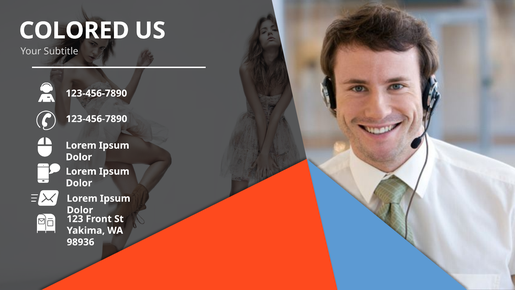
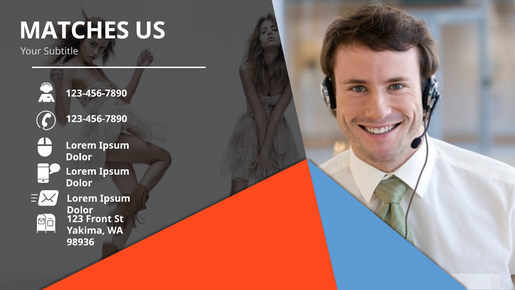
COLORED: COLORED -> MATCHES (74, 31)
